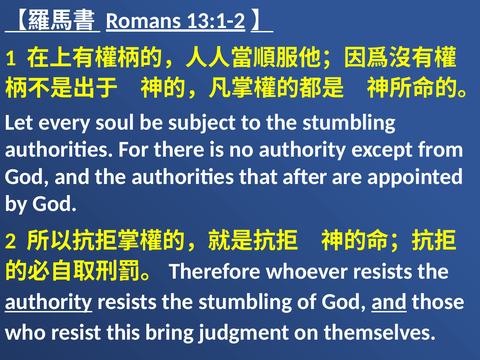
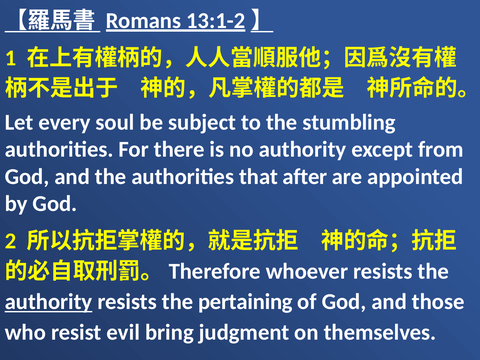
resists the stumbling: stumbling -> pertaining (245, 302)
and underline: present -> none (389, 302)
this: this -> evil (123, 332)
